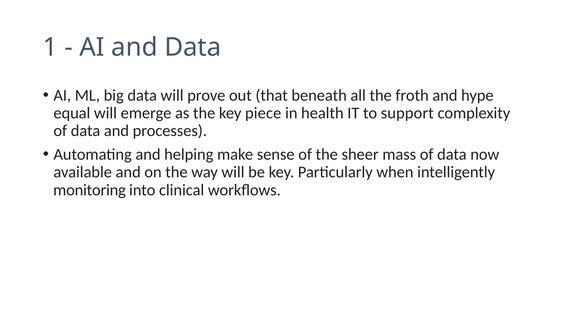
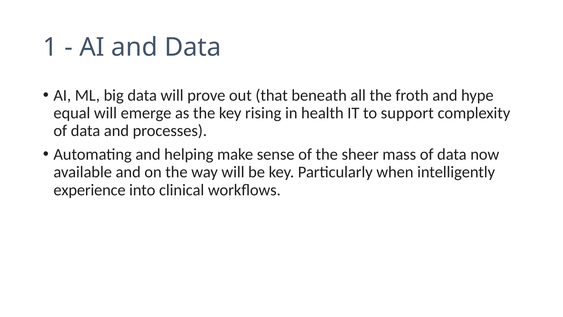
piece: piece -> rising (263, 113)
monitoring: monitoring -> experience (90, 190)
